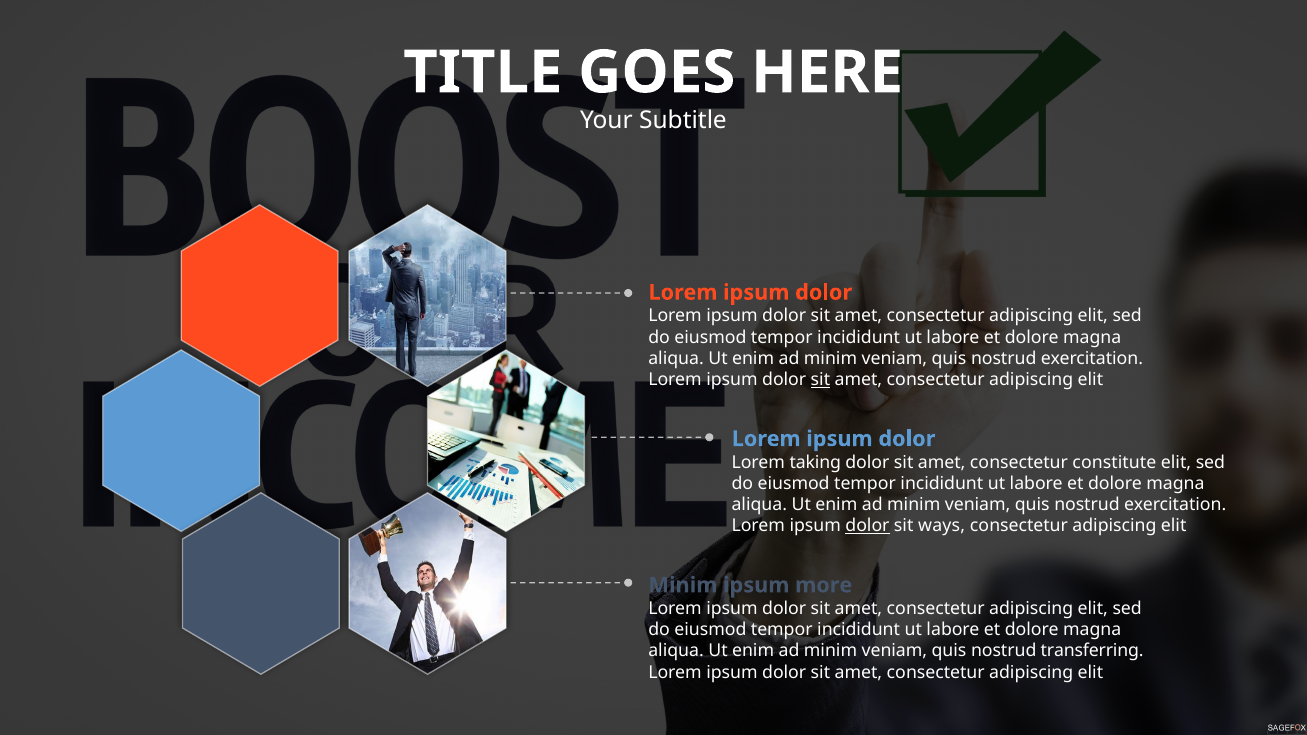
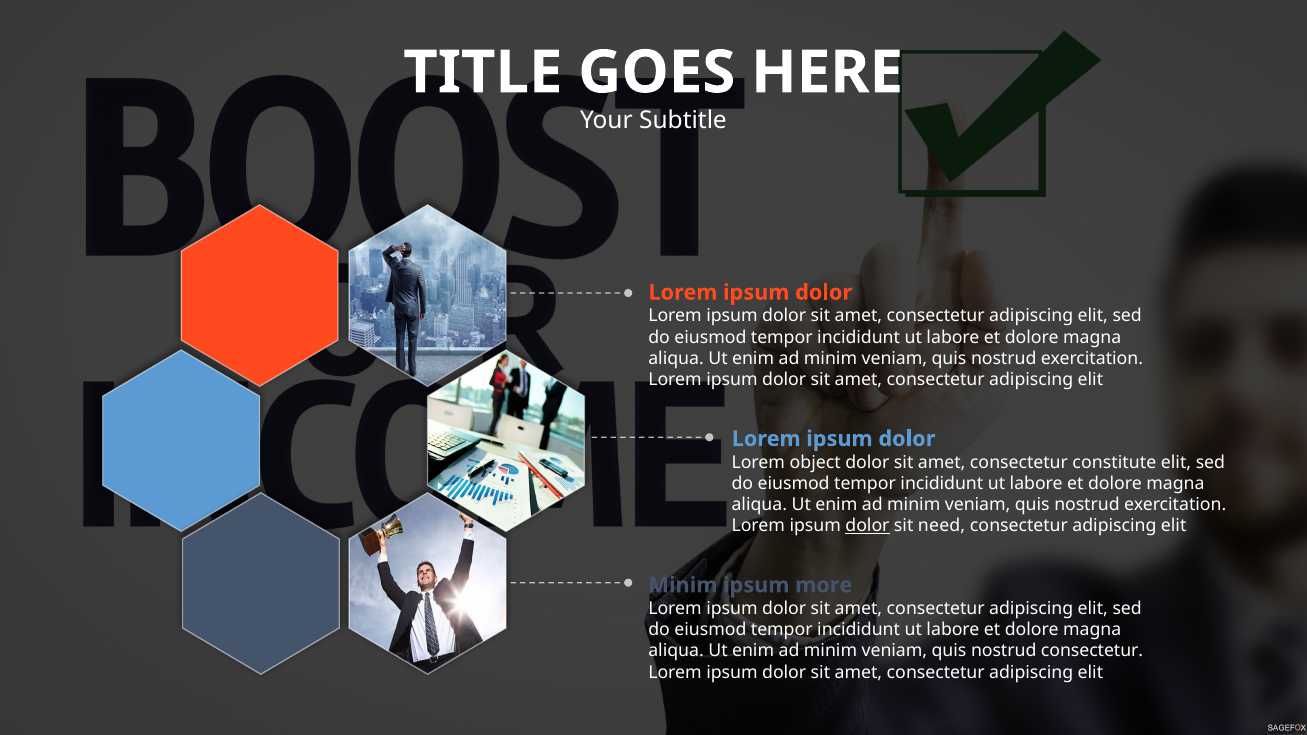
sit underline: present -> none (820, 380)
taking: taking -> object (815, 462)
ways: ways -> need (942, 526)
nostrud transferring: transferring -> consectetur (1092, 651)
